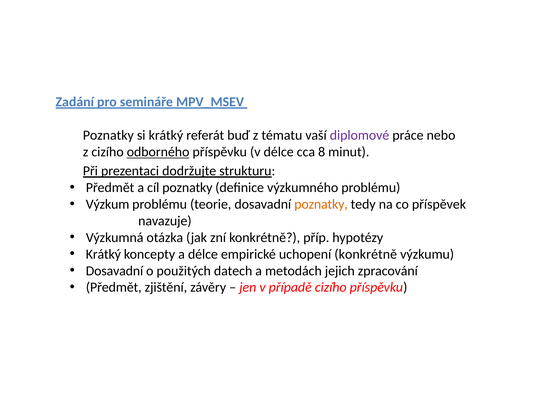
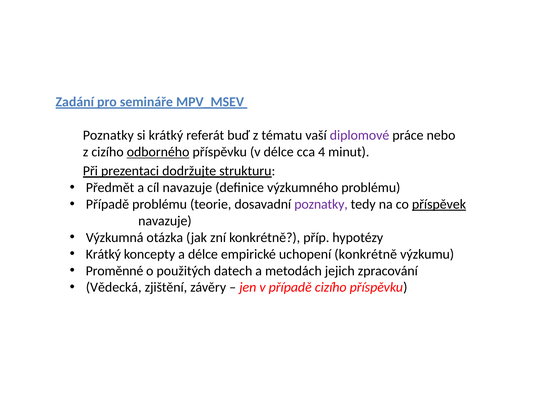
8: 8 -> 4 (322, 152)
cíl poznatky: poznatky -> navazuje (187, 187)
Výzkum: Výzkum -> Případě (107, 204)
poznatky colour: orange -> purple (321, 204)
příspěvek underline: none -> present (439, 204)
Dosavadní: Dosavadní -> Proměnné (114, 270)
Předmět: Předmět -> Vědecká (114, 287)
